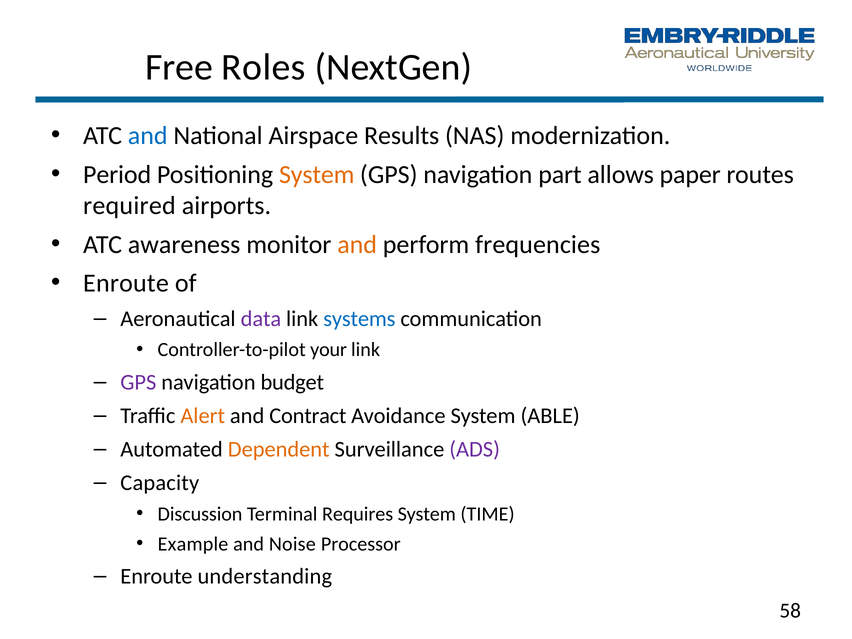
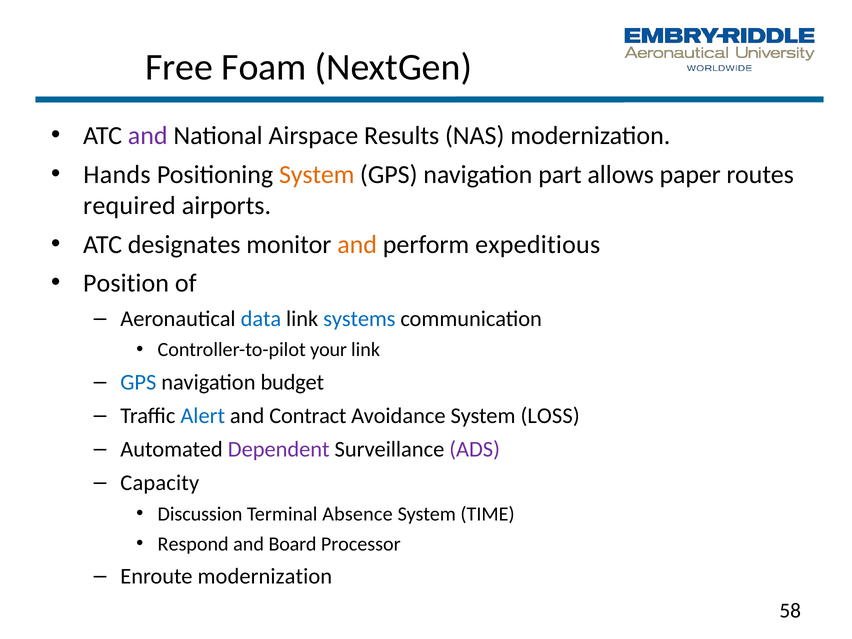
Roles: Roles -> Foam (264, 67)
and colour: blue -> purple (148, 136)
Period: Period -> Hands (117, 174)
awareness: awareness -> designates (184, 244)
frequencies: frequencies -> expeditious (538, 244)
Enroute: Enroute -> Position (126, 283)
data colour: purple -> blue (261, 319)
GPS colour: purple -> blue (138, 382)
Alert colour: orange -> blue (203, 416)
ABLE: ABLE -> LOSS (550, 416)
Dependent colour: orange -> purple (279, 449)
Requires: Requires -> Absence (357, 514)
Example: Example -> Respond (193, 544)
Noise: Noise -> Board (293, 544)
Enroute understanding: understanding -> modernization (265, 576)
